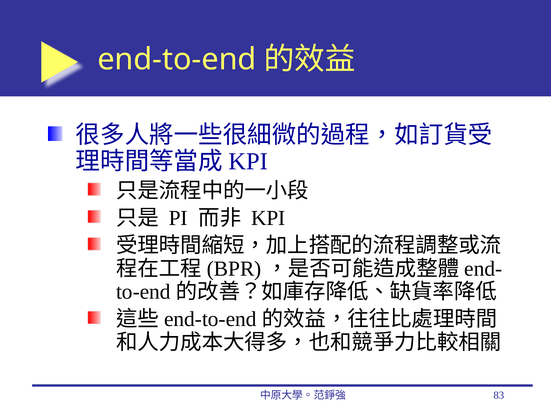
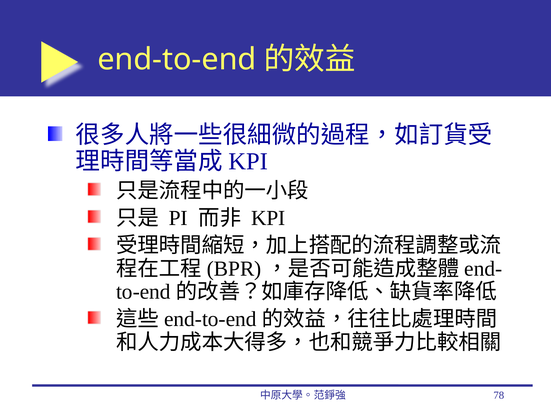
83: 83 -> 78 (499, 396)
